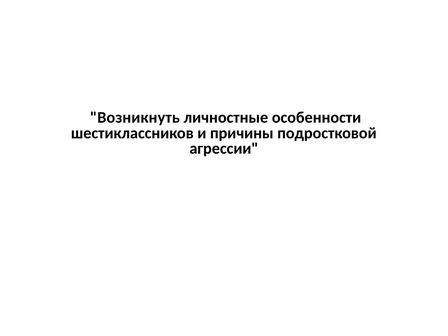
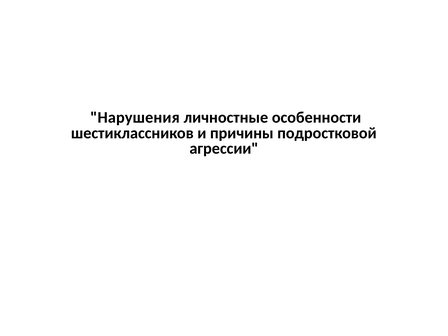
Возникнуть: Возникнуть -> Нарушения (135, 118)
